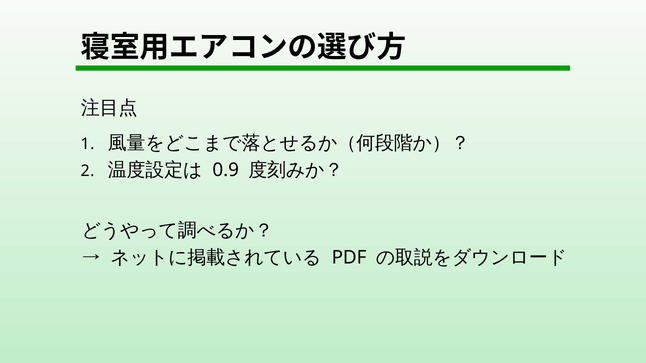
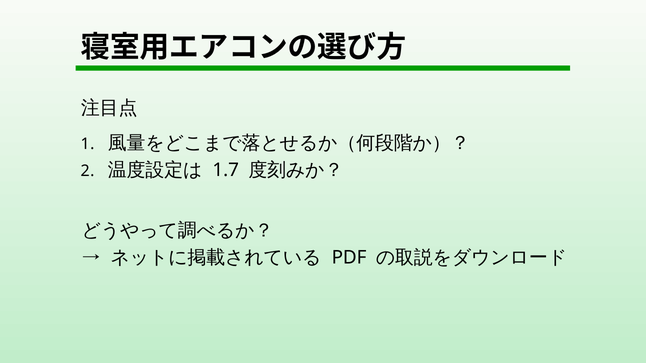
0.9: 0.9 -> 1.7 (226, 170)
